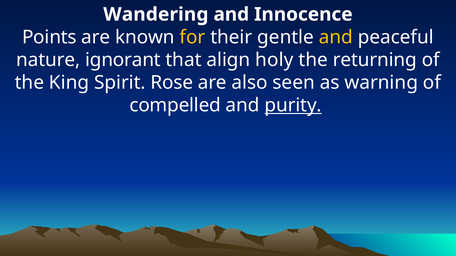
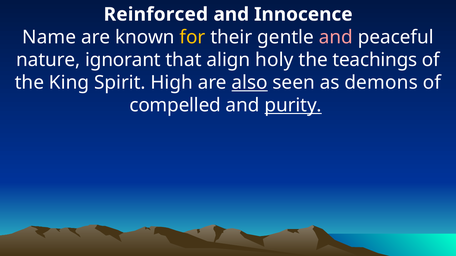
Wandering: Wandering -> Reinforced (156, 14)
Points: Points -> Name (49, 37)
and colour: yellow -> pink (336, 37)
returning: returning -> teachings (375, 60)
Rose: Rose -> High (172, 83)
also underline: none -> present (250, 83)
warning: warning -> demons (381, 83)
